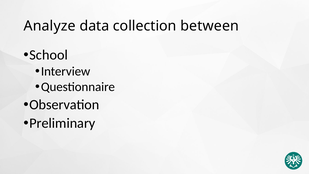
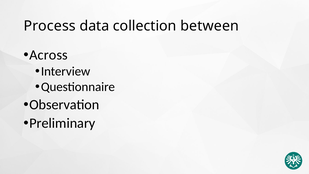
Analyze: Analyze -> Process (50, 26)
School: School -> Across (49, 55)
